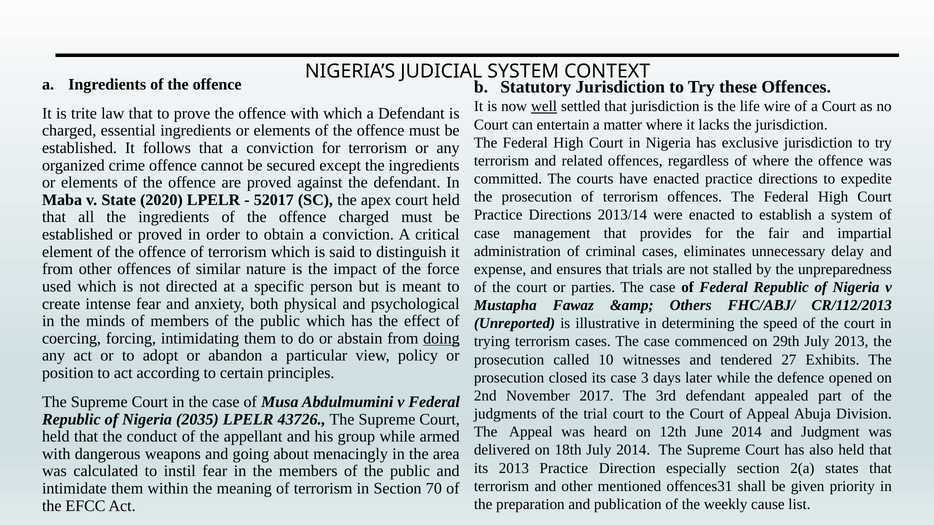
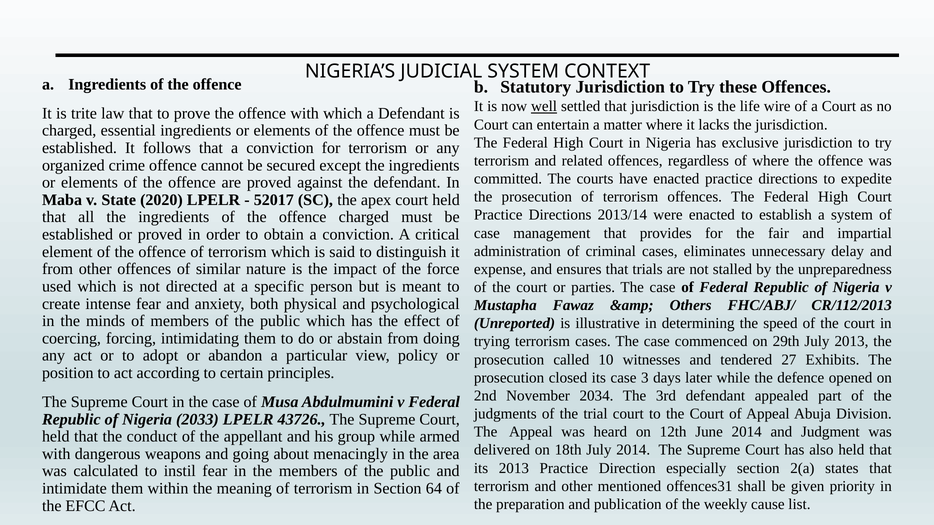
doing underline: present -> none (441, 339)
2017: 2017 -> 2034 (596, 396)
2035: 2035 -> 2033 (197, 420)
70: 70 -> 64 (434, 489)
